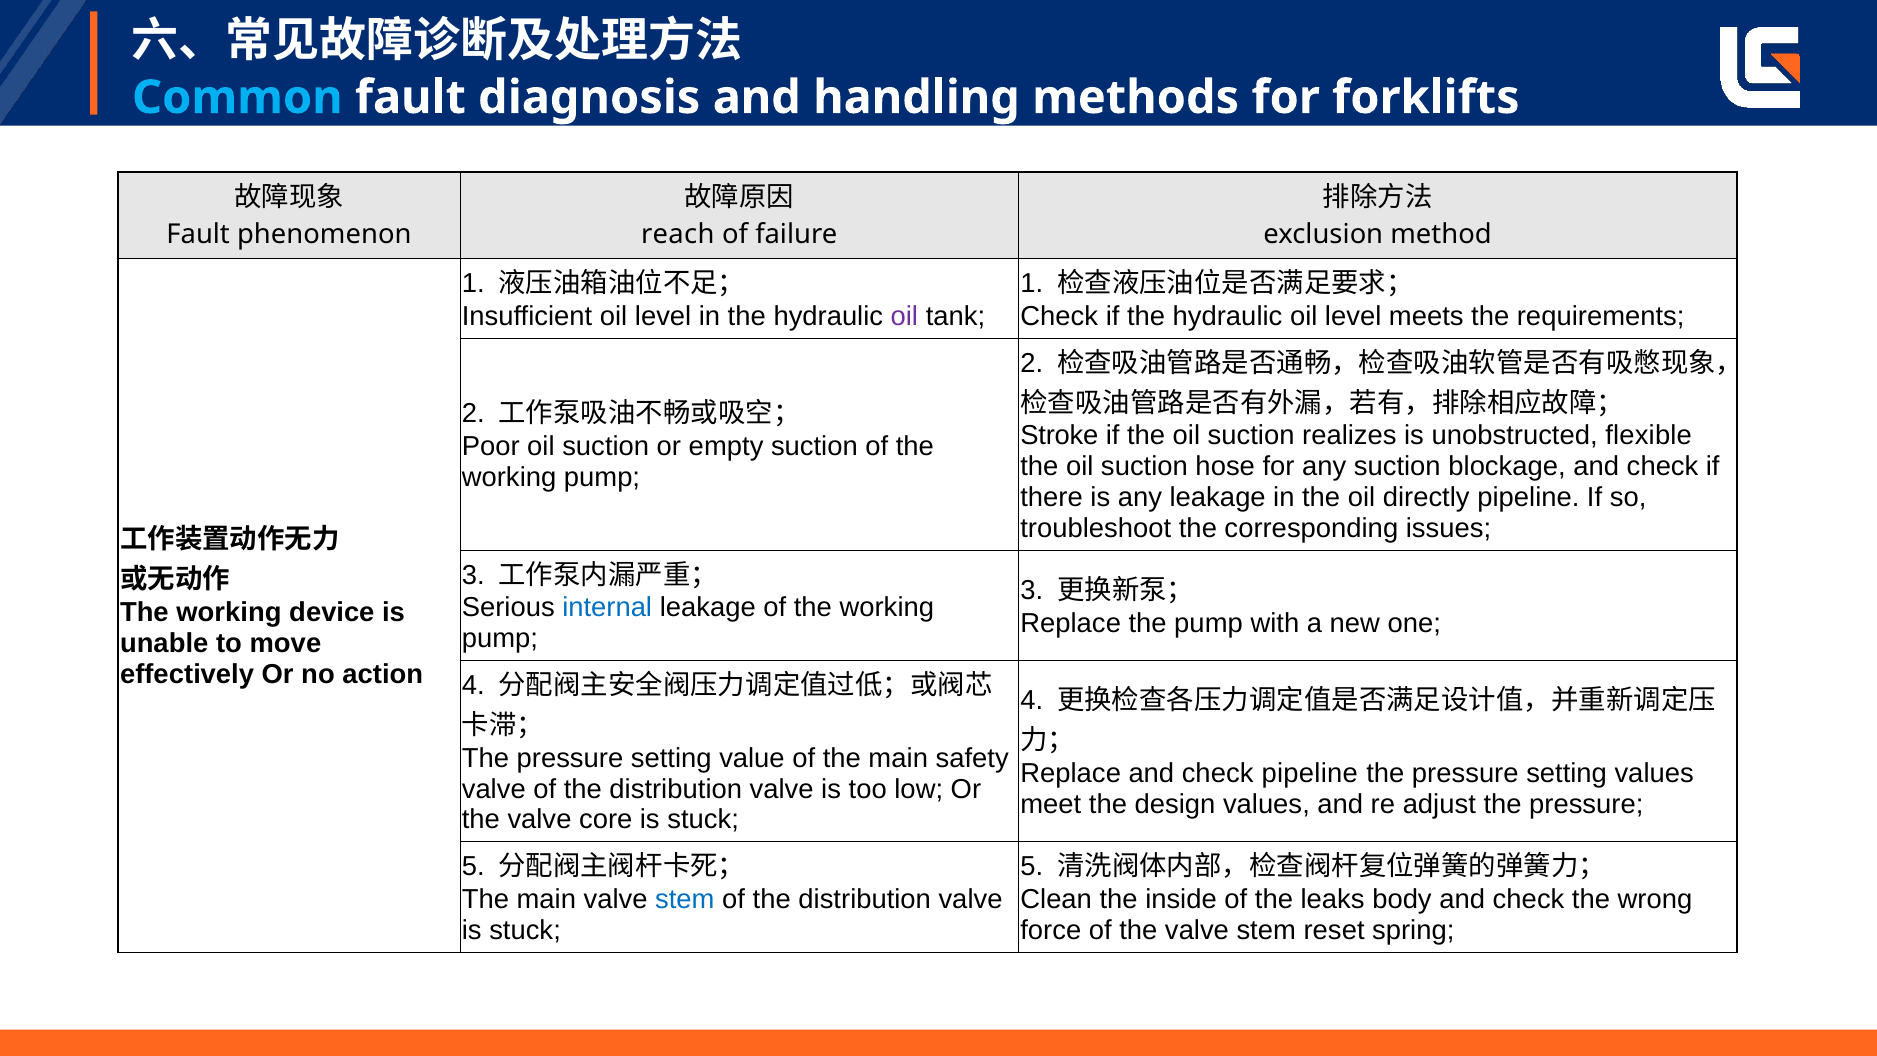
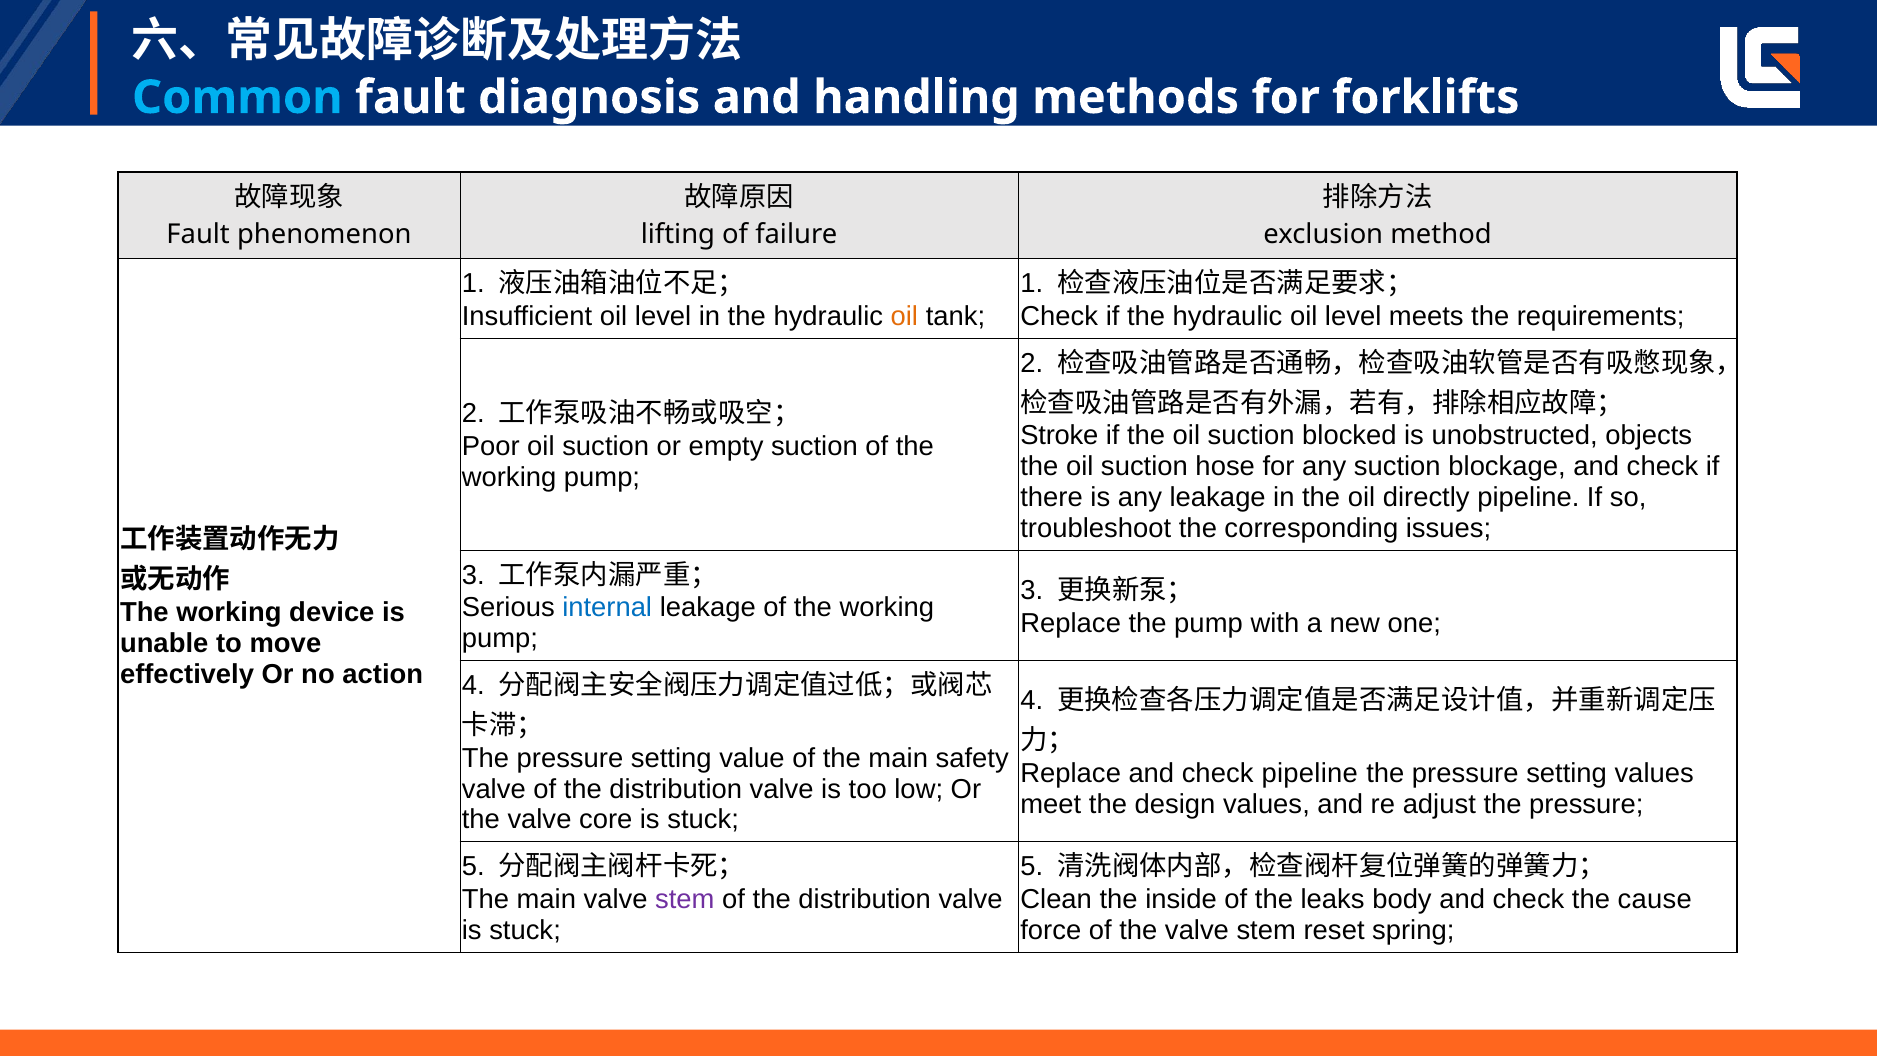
reach: reach -> lifting (678, 234)
oil colour: purple -> orange (904, 316)
realizes: realizes -> blocked (1349, 436)
flexible: flexible -> objects (1649, 436)
stem colour: blue -> purple (685, 899)
wrong: wrong -> cause (1655, 899)
